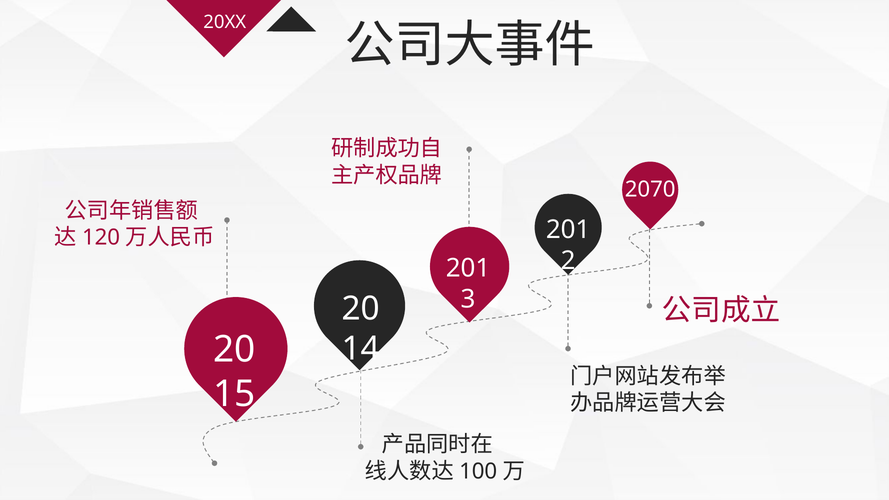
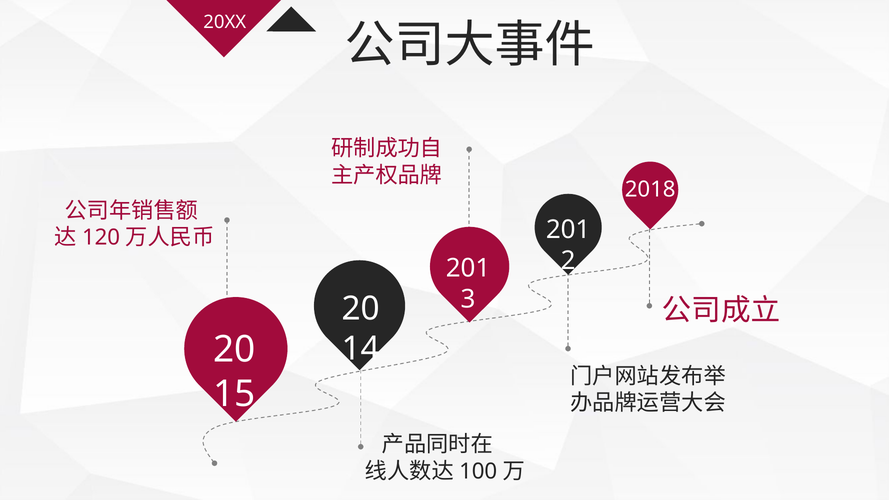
2070: 2070 -> 2018 (650, 189)
